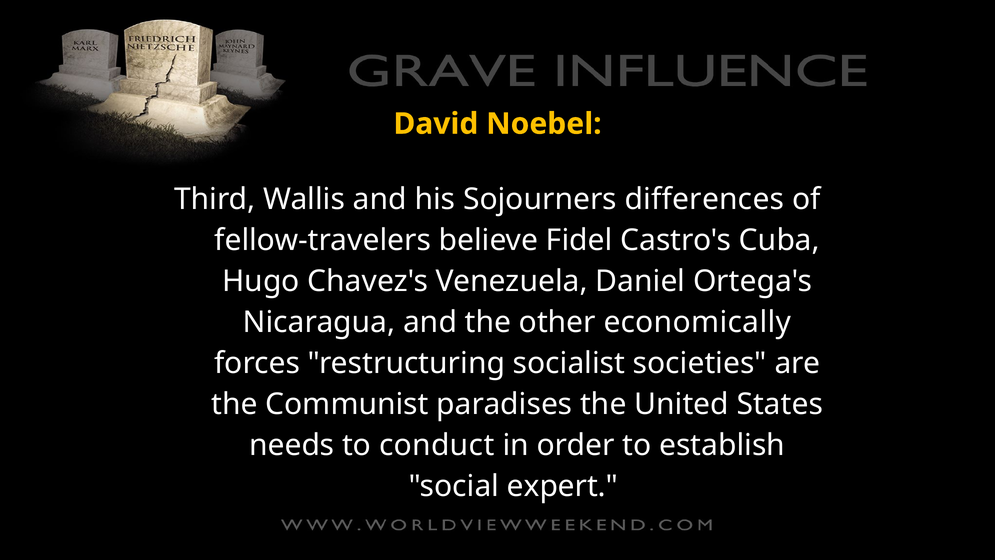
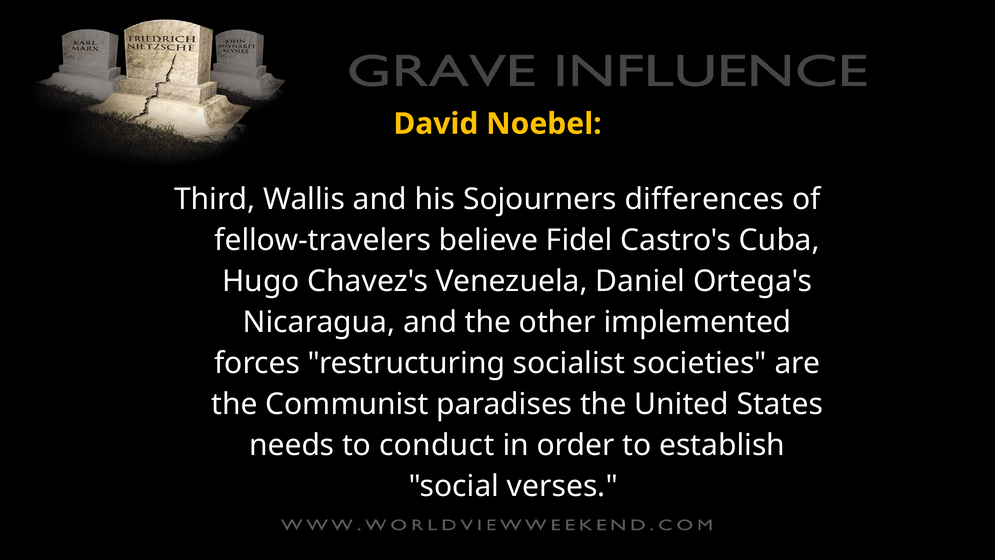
economically: economically -> implemented (697, 322)
expert: expert -> verses (562, 486)
